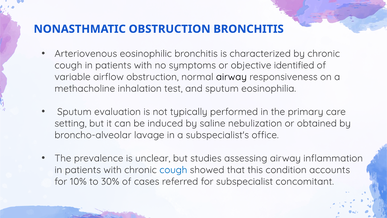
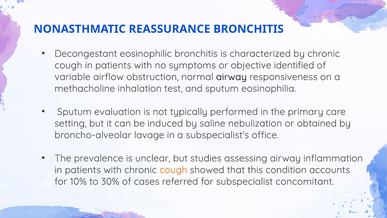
NONASTHMATIC OBSTRUCTION: OBSTRUCTION -> REASSURANCE (170, 29)
Arteriovenous: Arteriovenous -> Decongestant (86, 54)
cough colour: blue -> orange (173, 170)
